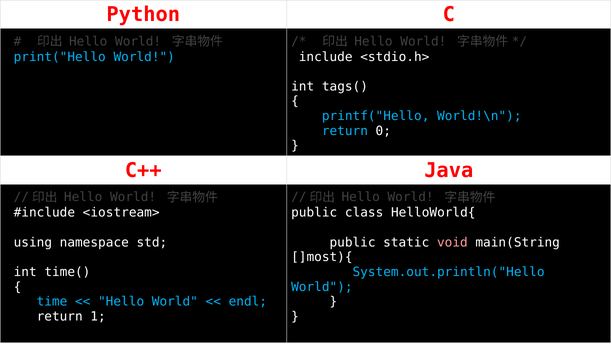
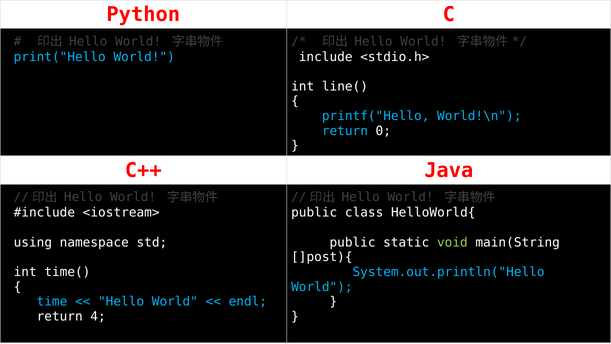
tags(: tags( -> line( (345, 86)
void colour: pink -> light green (452, 242)
]most){: ]most){ -> ]post){ (322, 257)
1: 1 -> 4 (98, 316)
